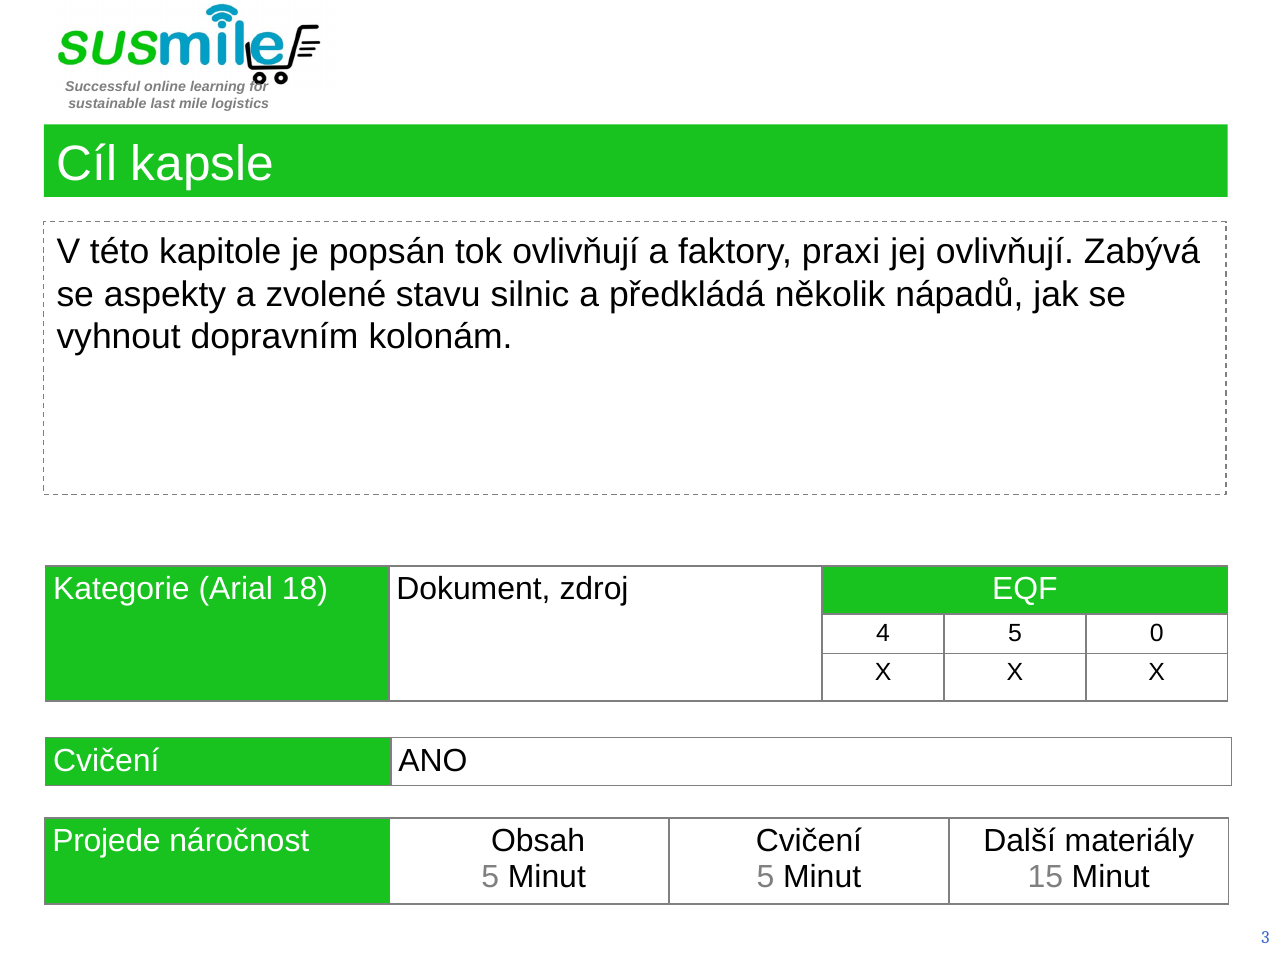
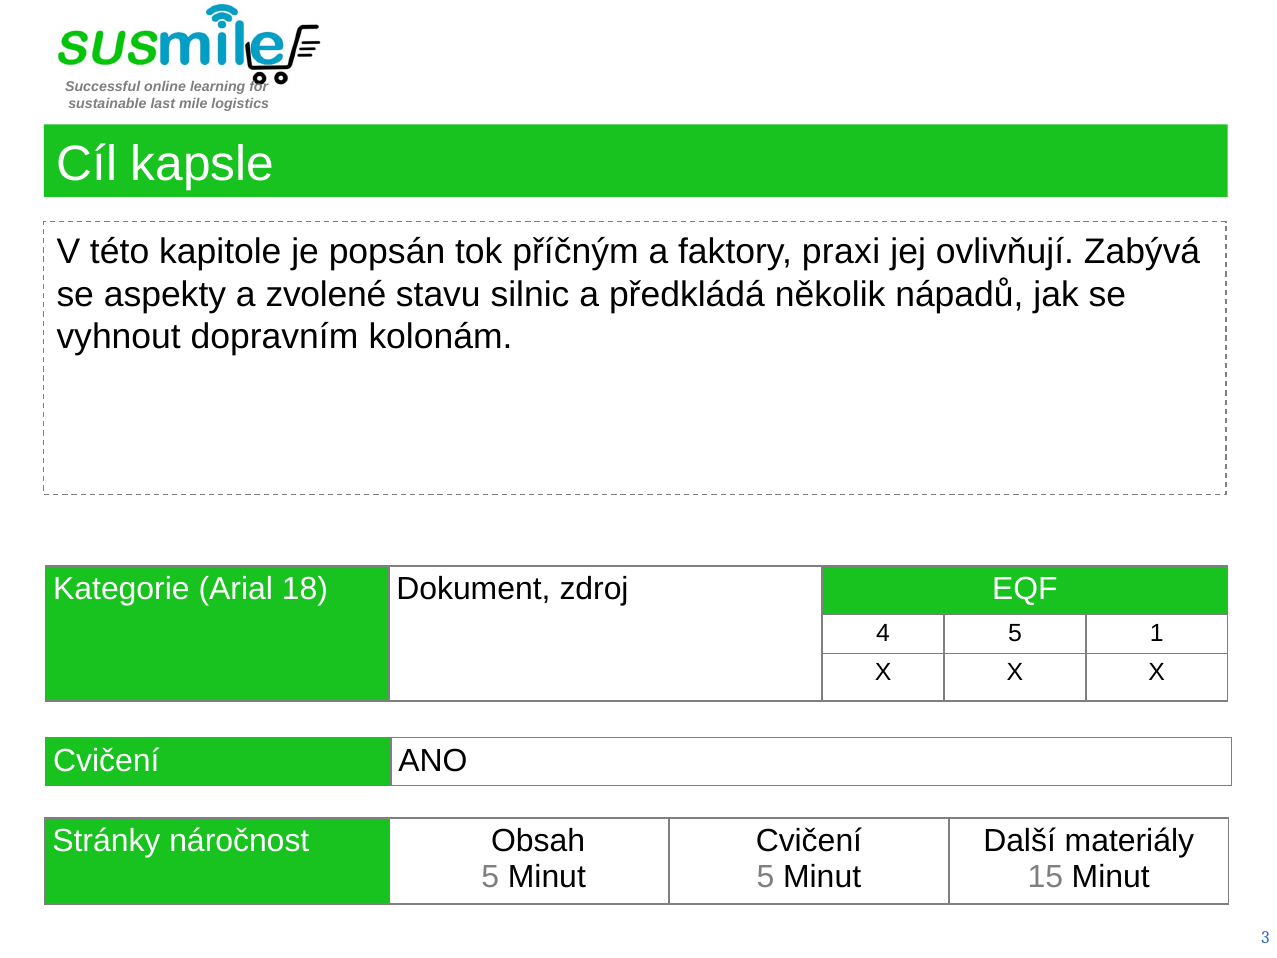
tok ovlivňují: ovlivňují -> příčným (576, 252)
0: 0 -> 1 (1157, 633)
Projede: Projede -> Stránky (106, 841)
